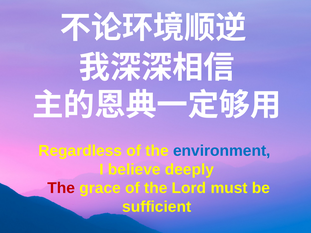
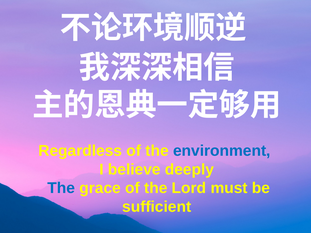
The colour: red -> blue (61, 188)
